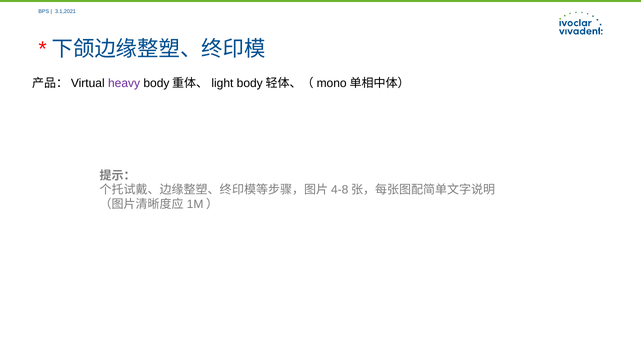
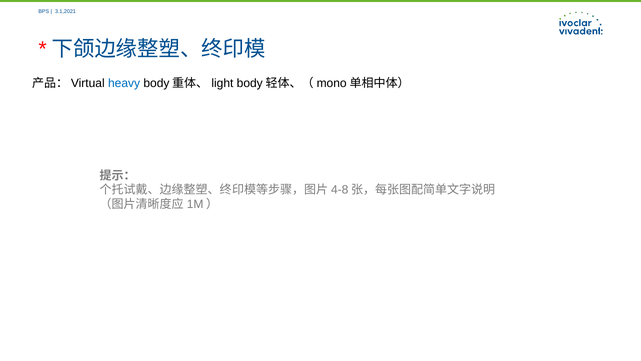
heavy colour: purple -> blue (124, 83)
